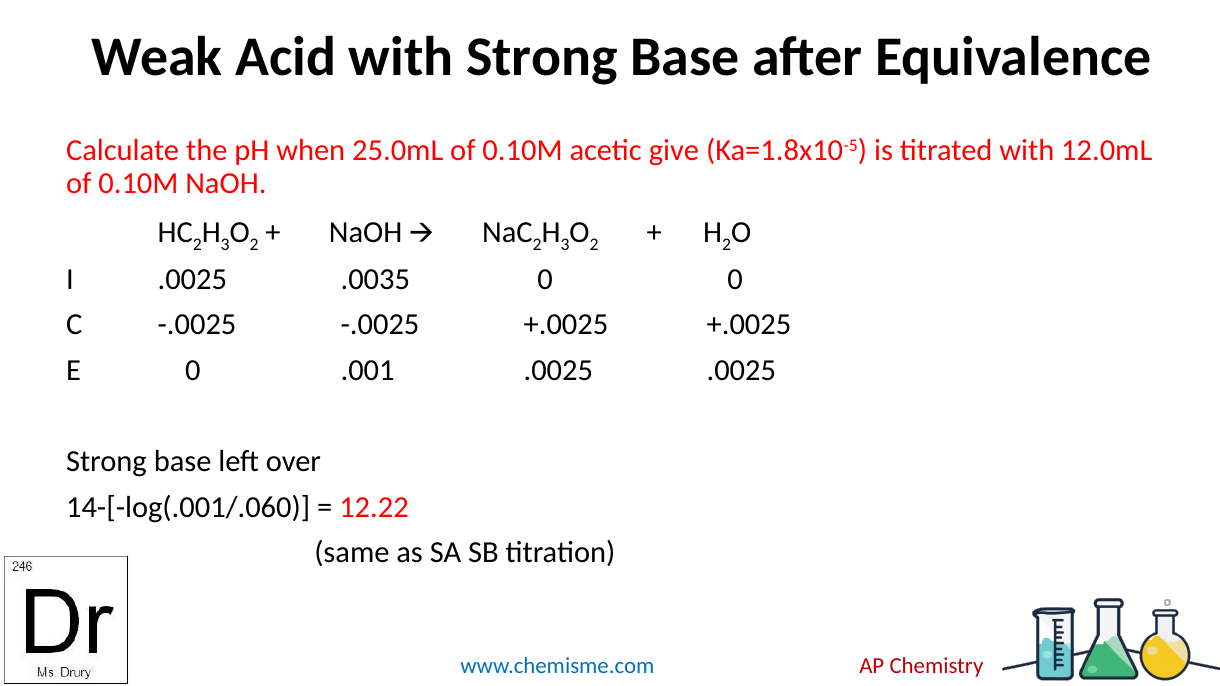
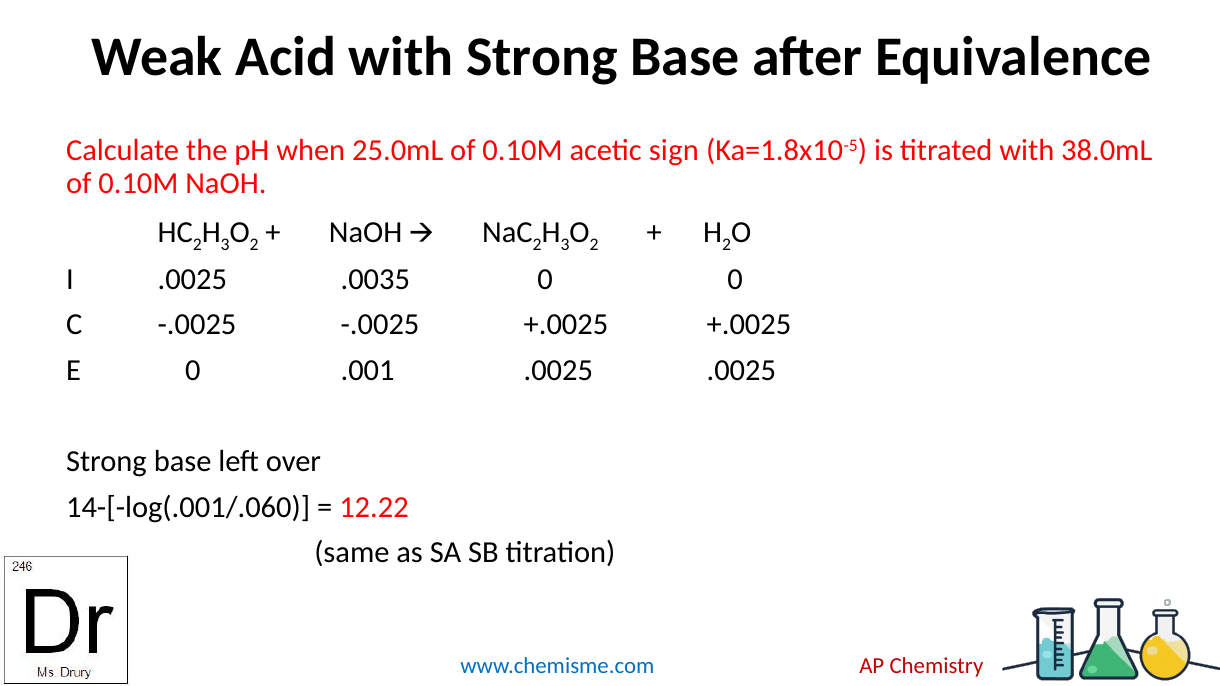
give: give -> sign (674, 150)
12.0mL: 12.0mL -> 38.0mL (1107, 150)
